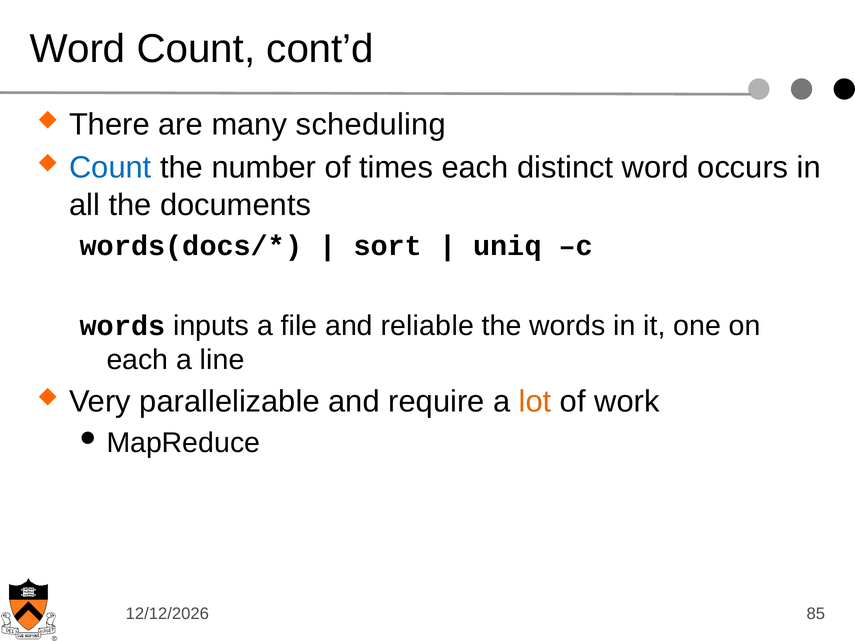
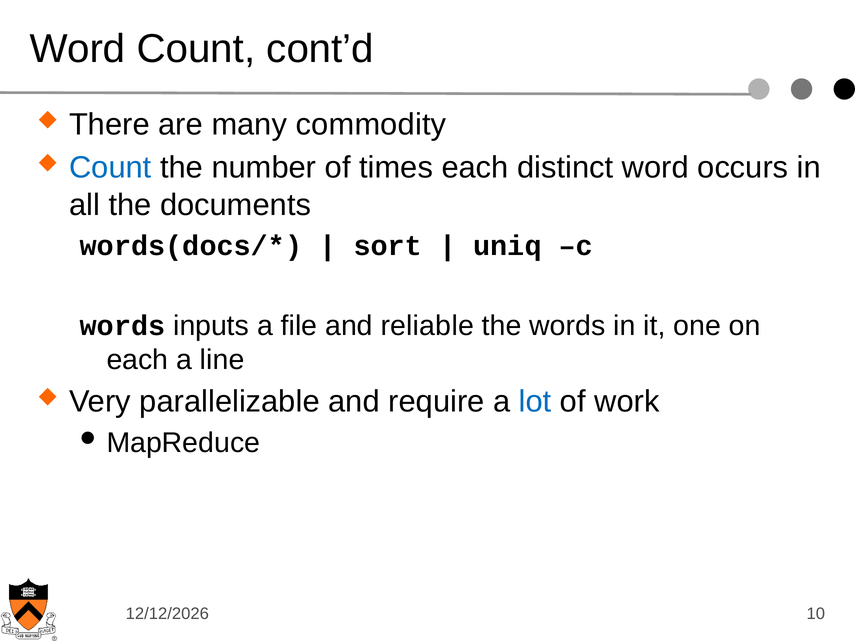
scheduling: scheduling -> commodity (371, 125)
lot colour: orange -> blue (535, 402)
85: 85 -> 10 (816, 614)
